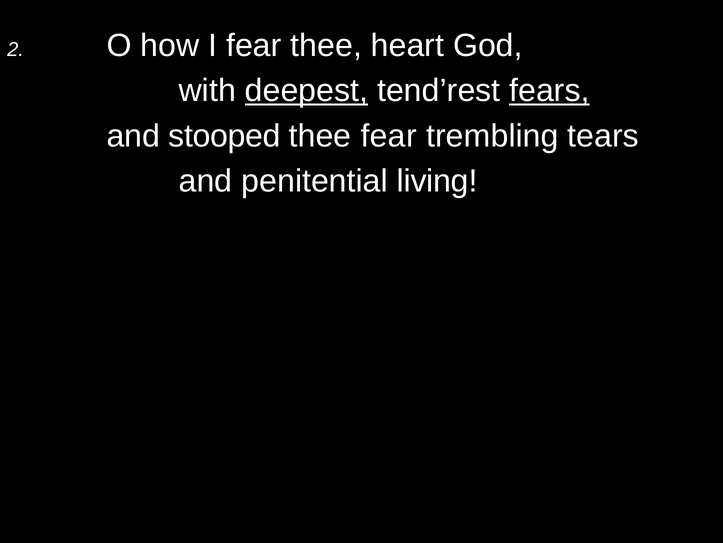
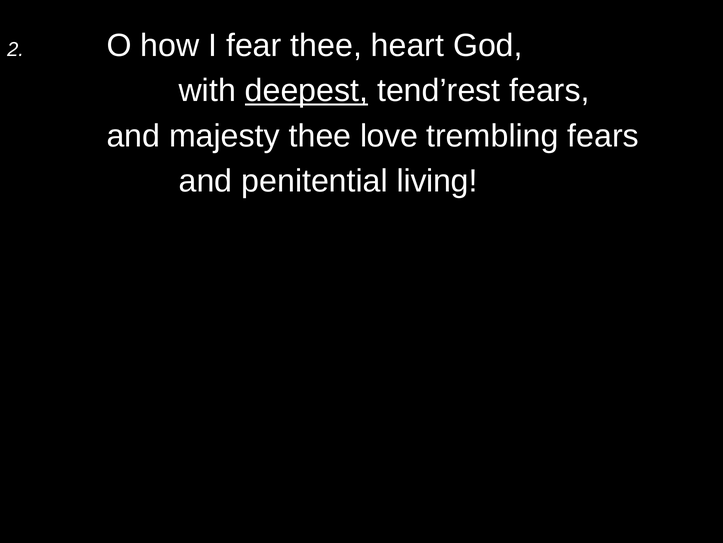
fears underline: present -> none (549, 91)
stooped: stooped -> majesty (224, 136)
thee fear: fear -> love (389, 136)
trembling tears: tears -> fears (603, 136)
